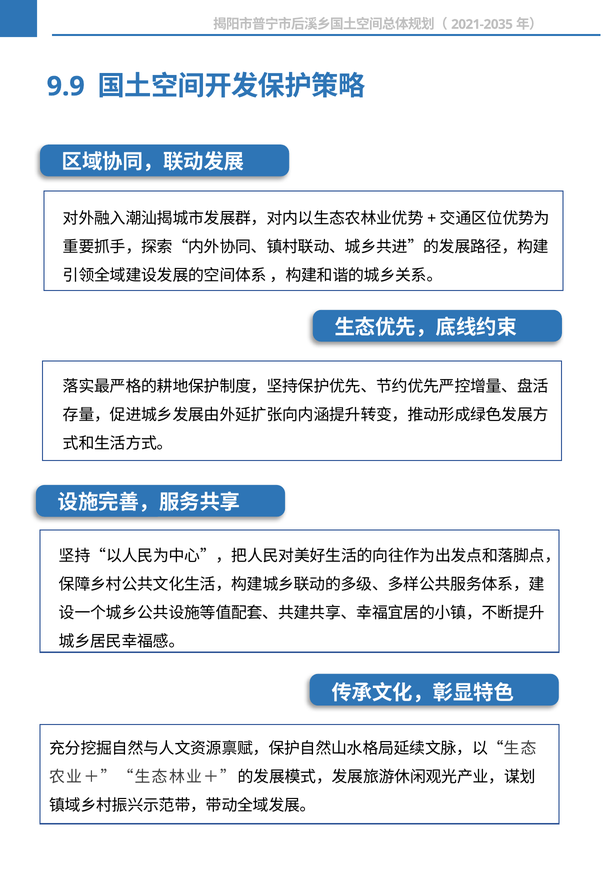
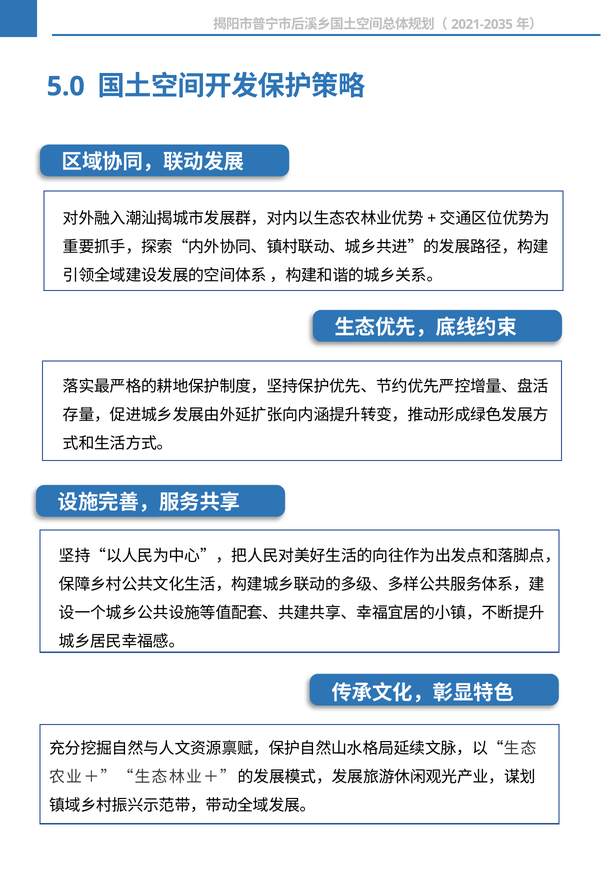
9.9: 9.9 -> 5.0 (66, 86)
